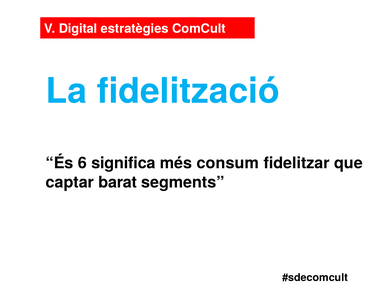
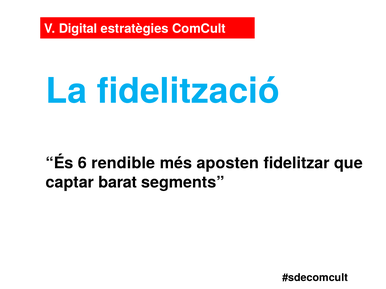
significa: significa -> rendible (123, 163)
consum: consum -> aposten (228, 163)
